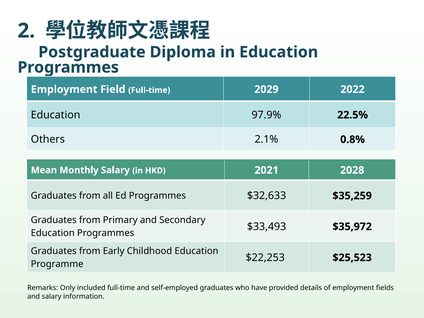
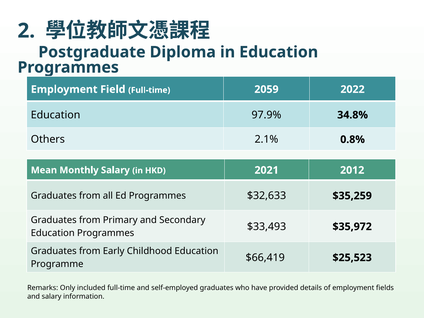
2029: 2029 -> 2059 (266, 89)
22.5%: 22.5% -> 34.8% (353, 115)
2028: 2028 -> 2012 (352, 170)
$22,253: $22,253 -> $66,419 (265, 258)
